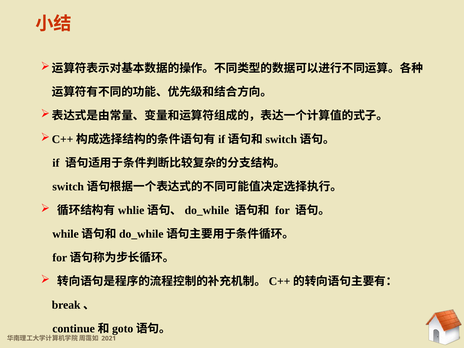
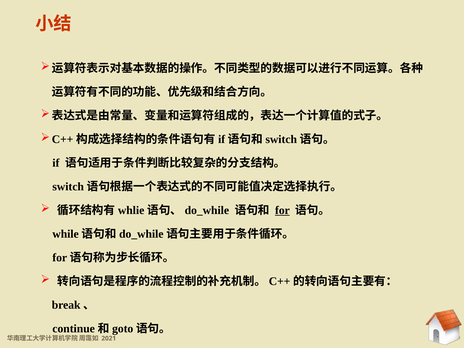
for underline: none -> present (282, 210)
